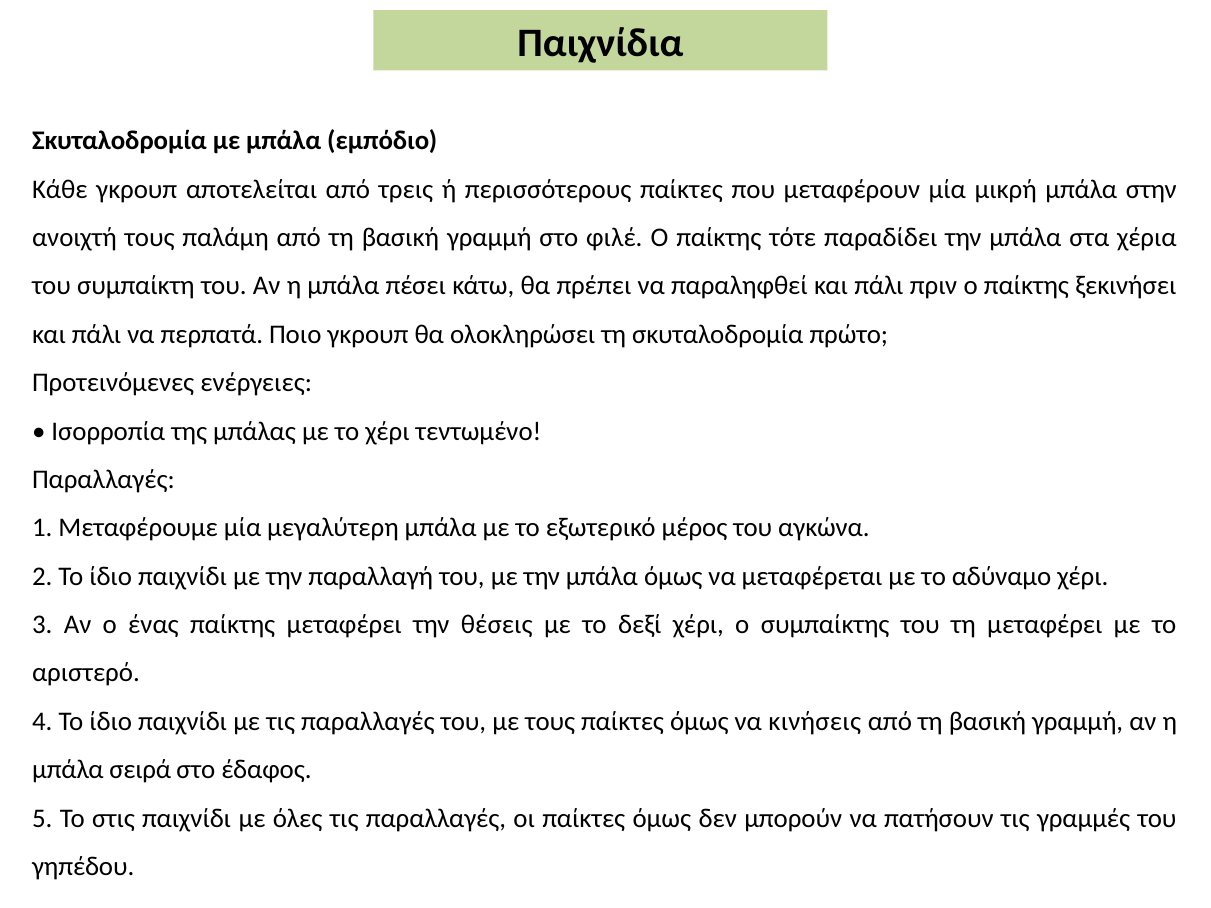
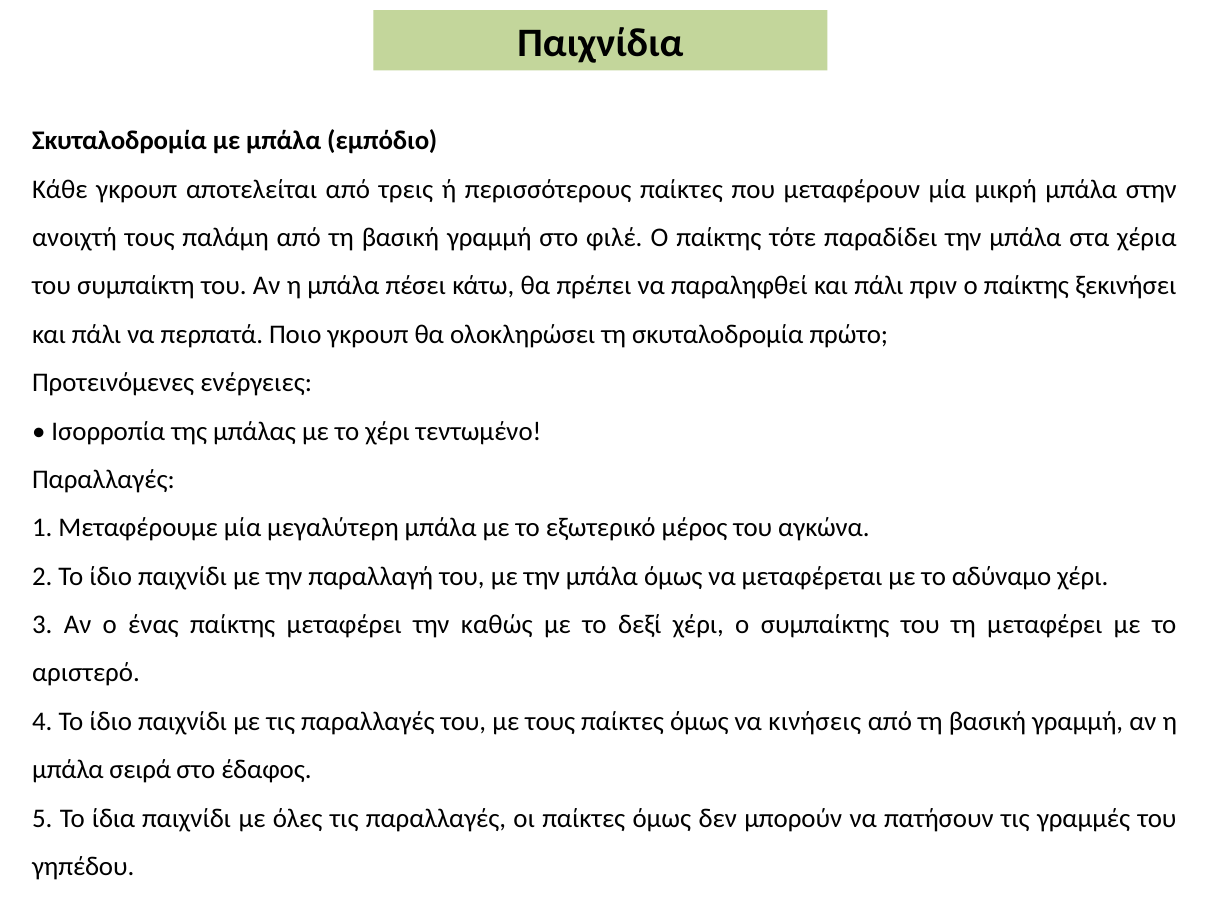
θέσεις: θέσεις -> καθώς (497, 625)
στις: στις -> ίδια (114, 818)
